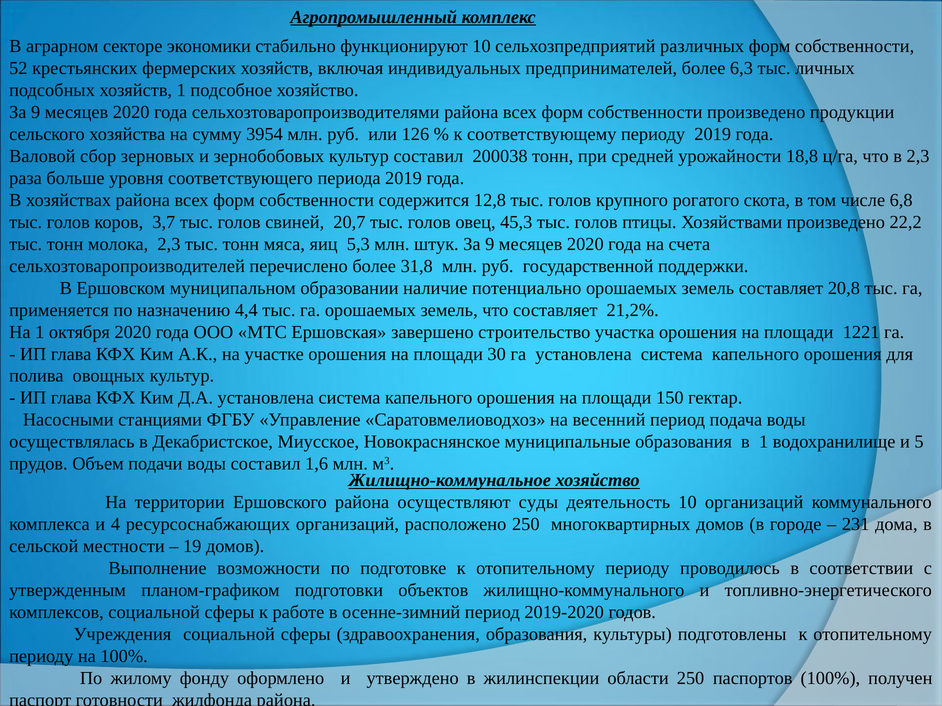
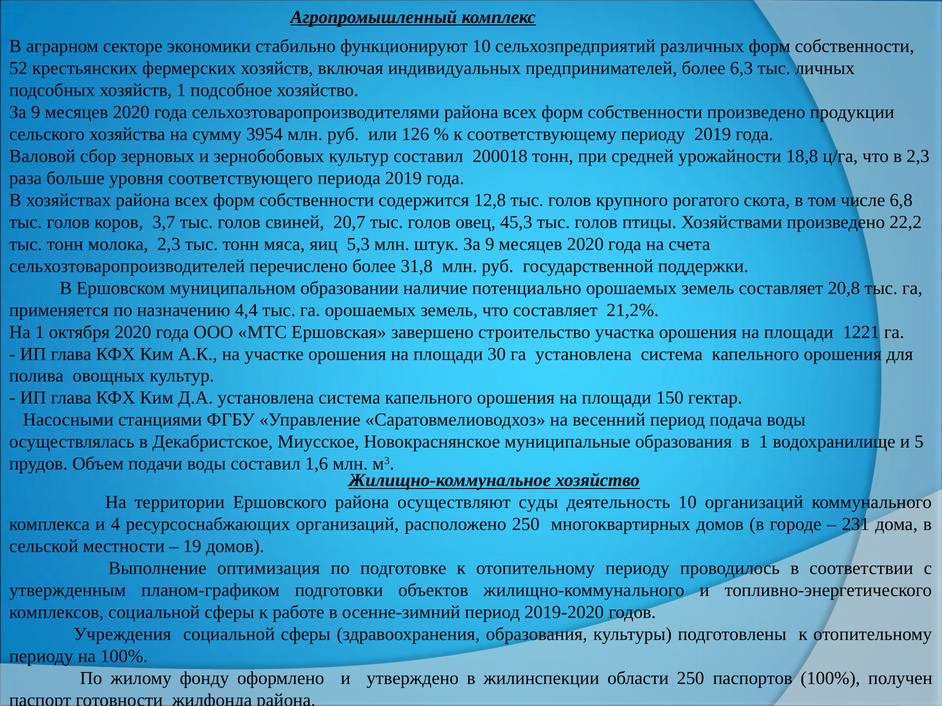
200038: 200038 -> 200018 (500, 156)
возможности: возможности -> оптимизация (269, 569)
